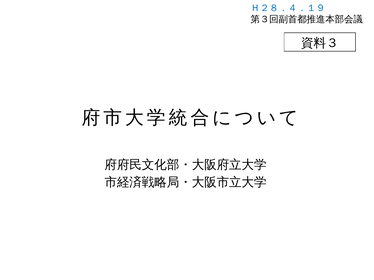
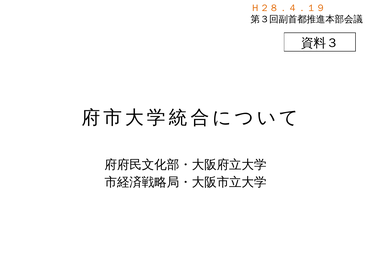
Ｈ２８．４．１９ colour: blue -> orange (288, 8)
